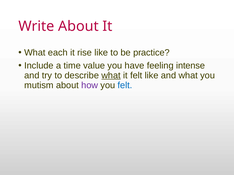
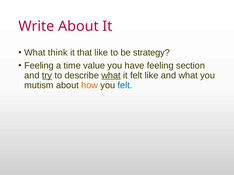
each: each -> think (58, 53)
rise: rise -> that (85, 53)
practice: practice -> strategy (151, 53)
Include: Include -> Feeling (39, 66)
intense: intense -> section (191, 66)
try underline: none -> present (47, 76)
how colour: purple -> orange (90, 85)
